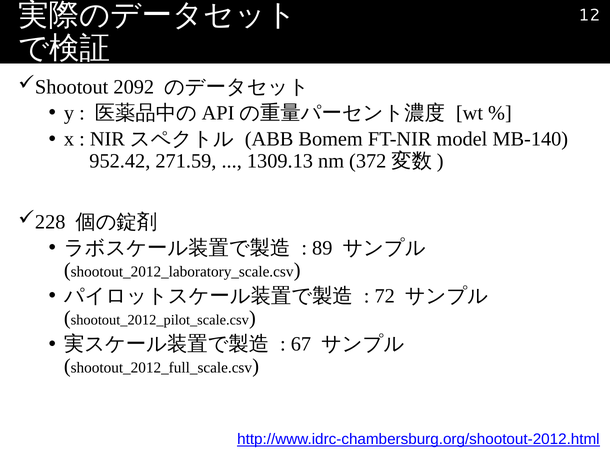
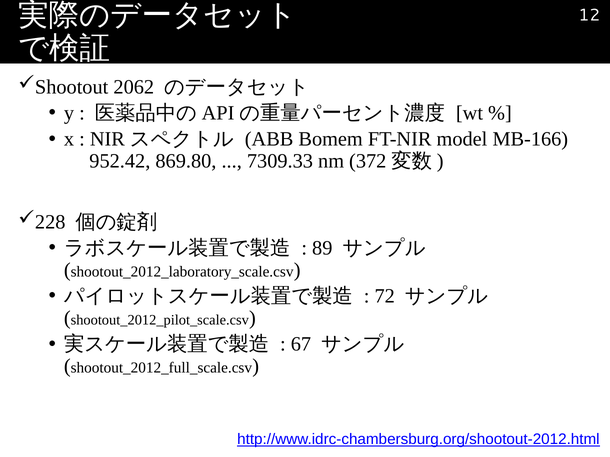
2092: 2092 -> 2062 (134, 87)
MB-140: MB-140 -> MB-166 (530, 139)
271.59: 271.59 -> 869.80 (186, 161)
1309.13: 1309.13 -> 7309.33 (280, 161)
